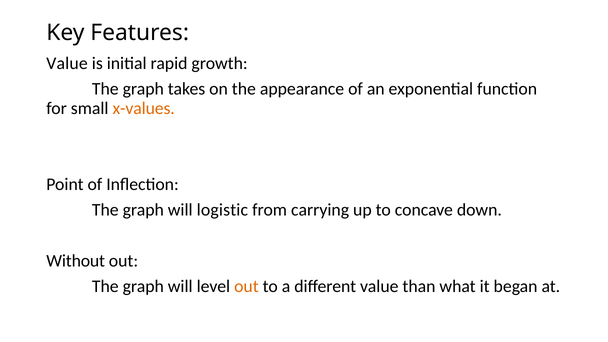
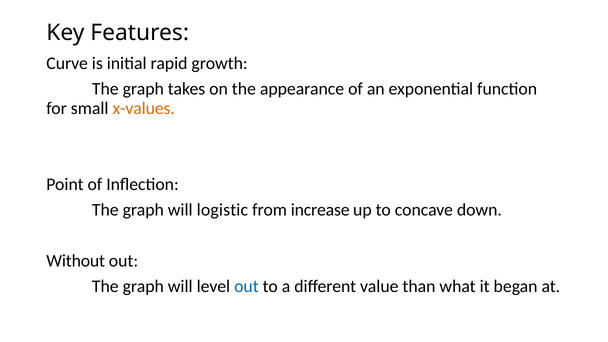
Value: Value -> Curve (67, 64)
carrying: carrying -> increase (320, 210)
out colour: orange -> blue (246, 287)
